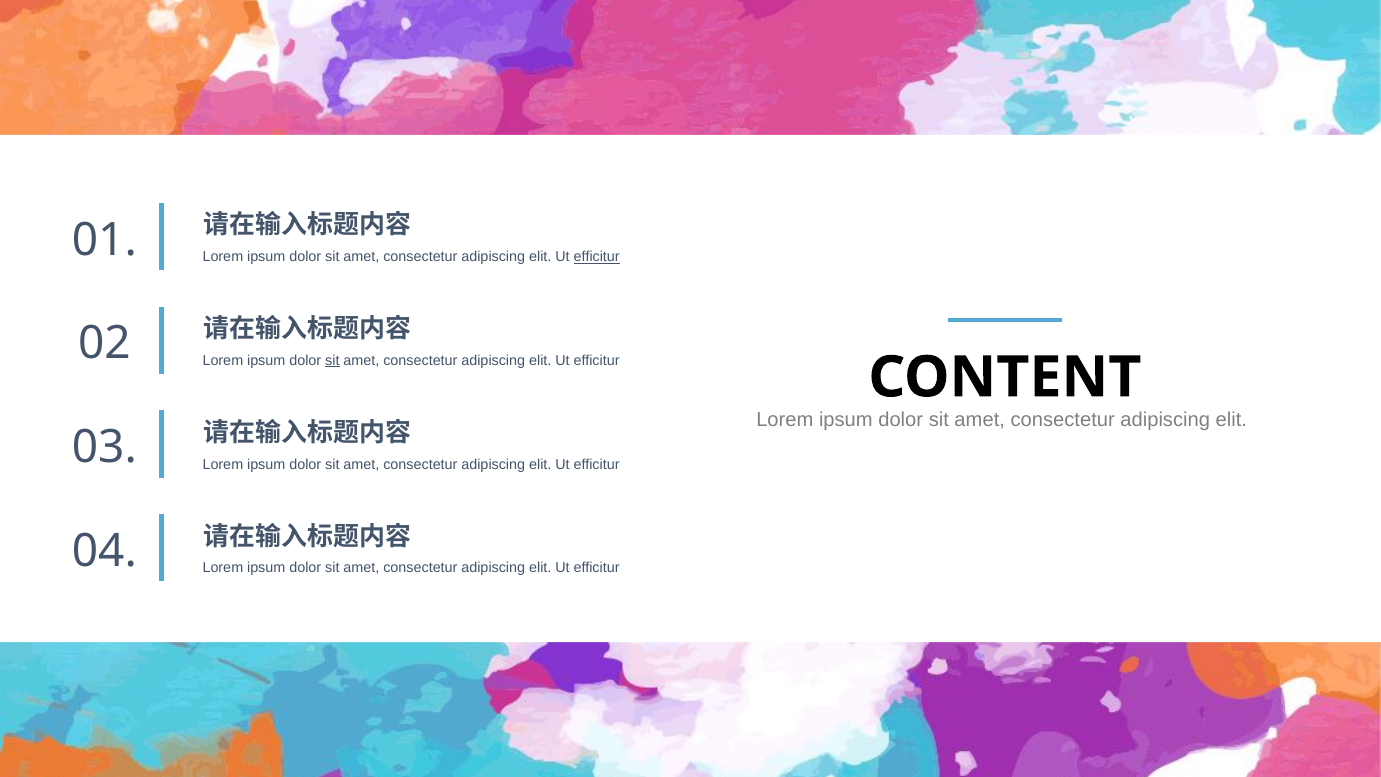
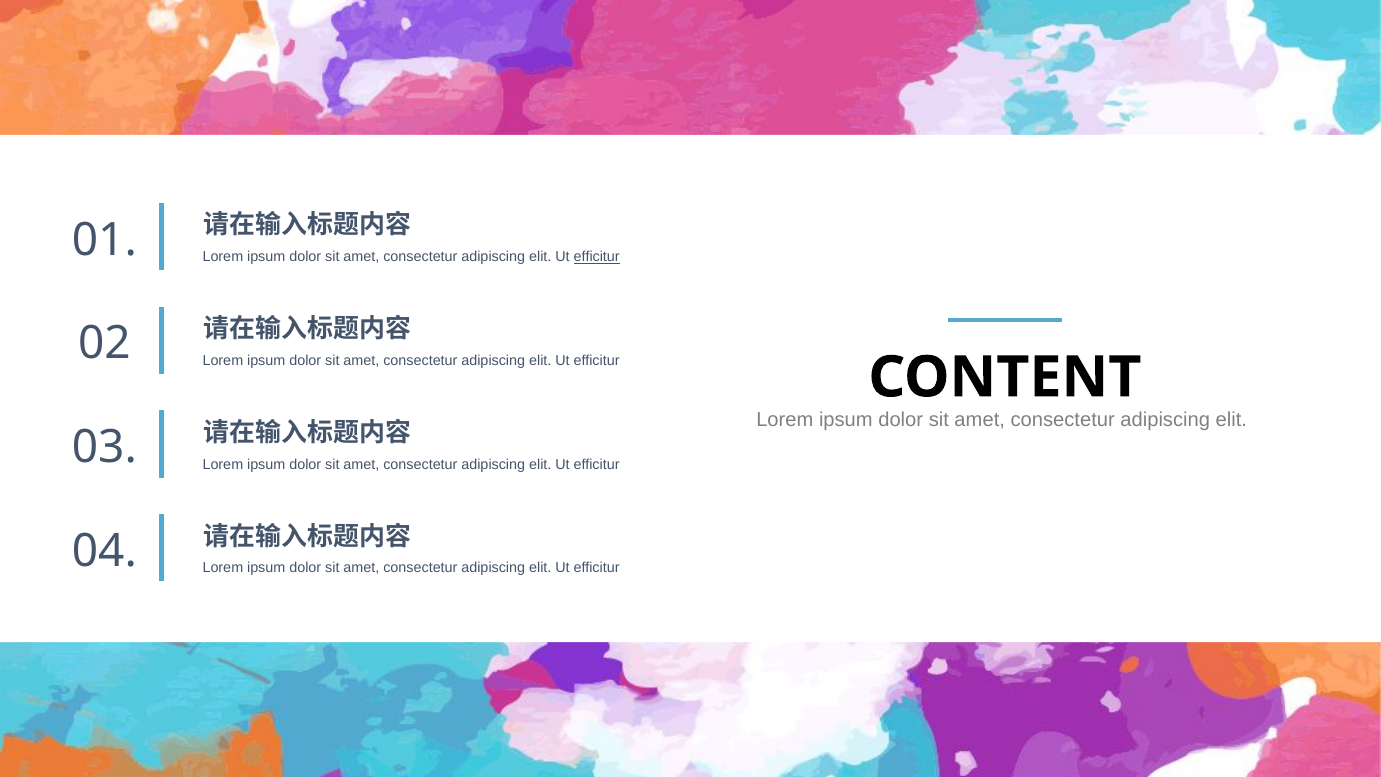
sit underline: present -> none (332, 361)
